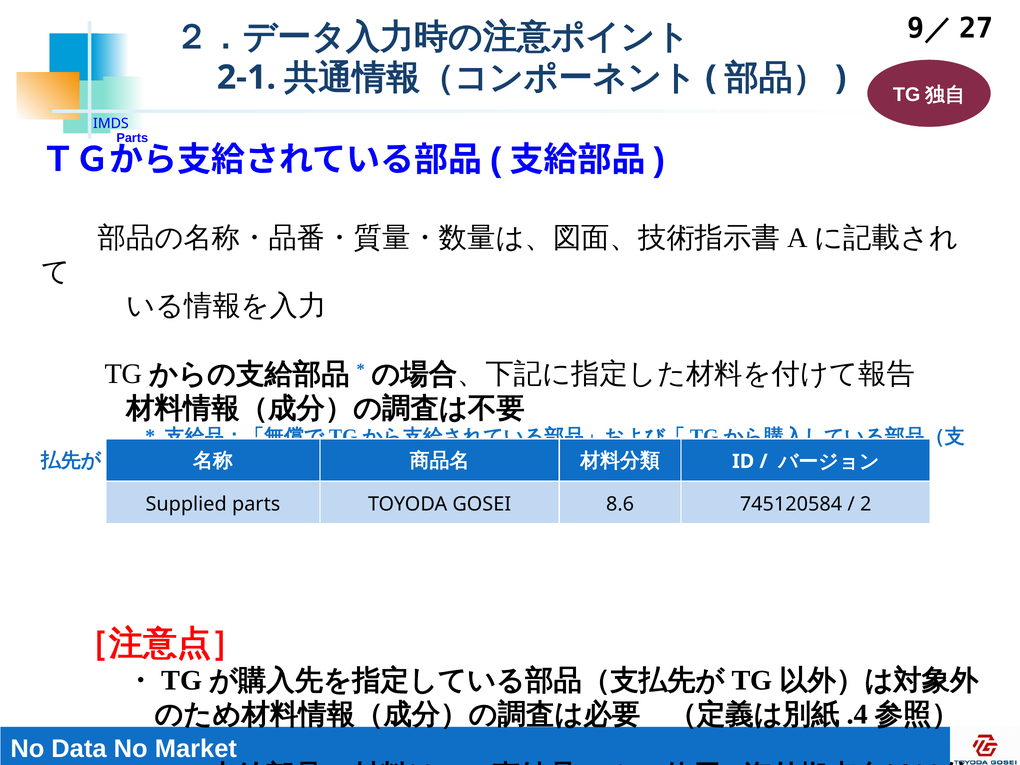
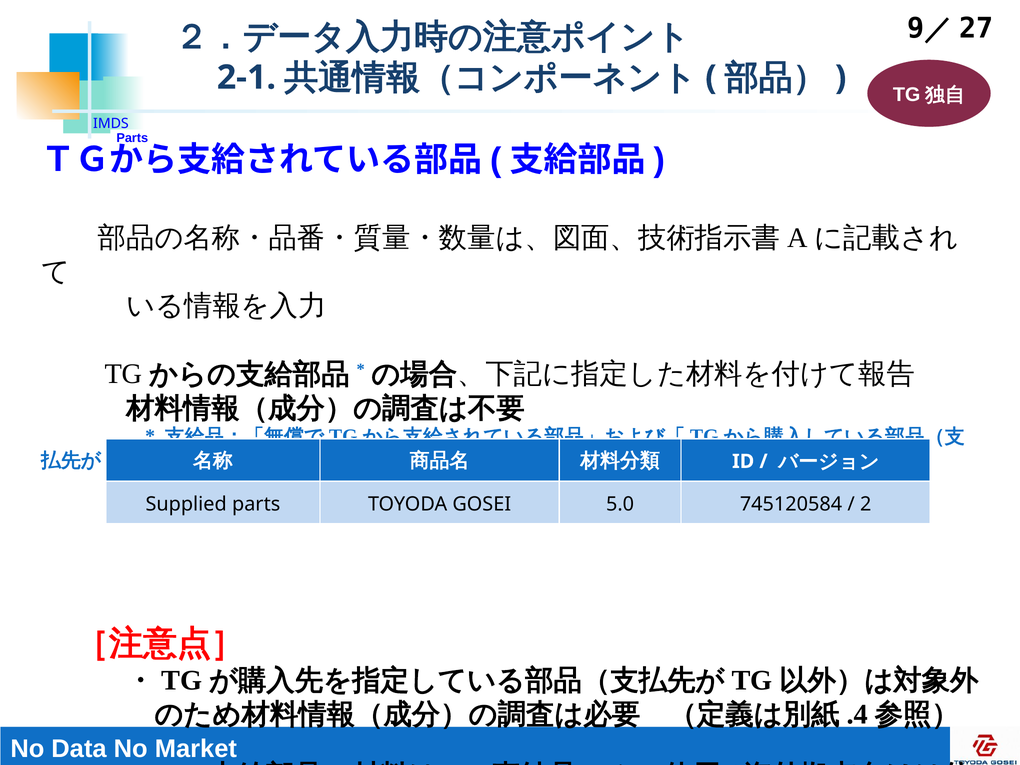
8.6: 8.6 -> 5.0 (620, 504)
